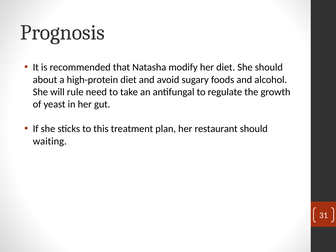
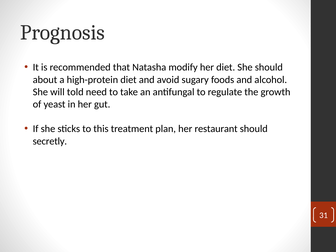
rule: rule -> told (75, 92)
waiting: waiting -> secretly (50, 141)
